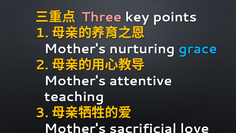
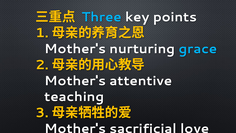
Three colour: pink -> light blue (102, 17)
